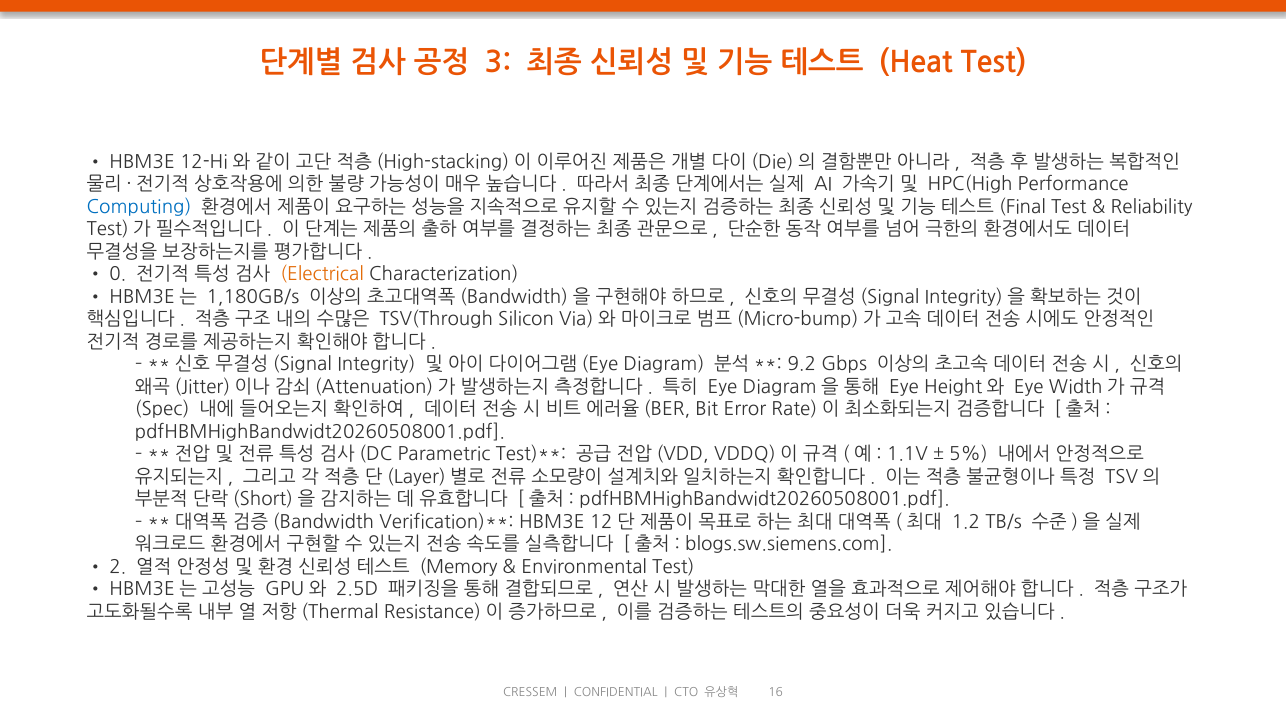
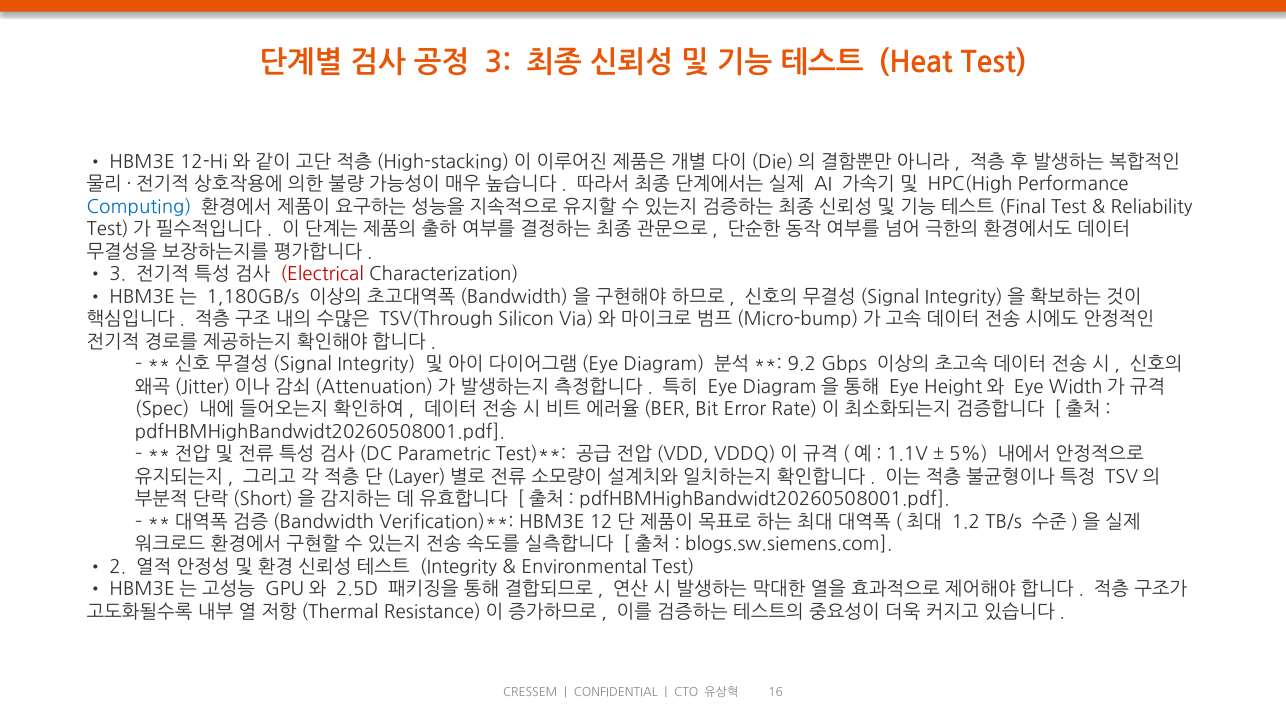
0: 0 -> 3 (118, 275)
Electrical colour: orange -> red (322, 275)
Memory: Memory -> Integrity (458, 567)
